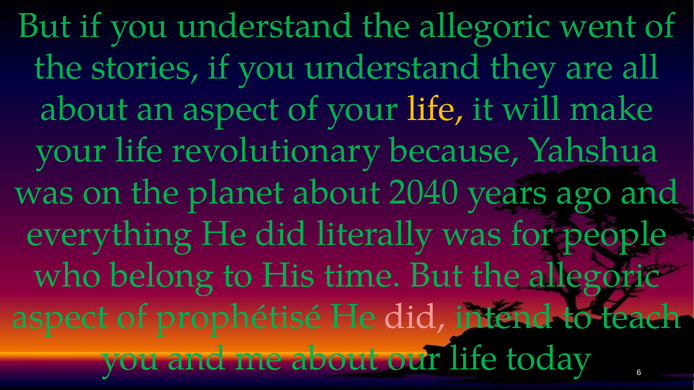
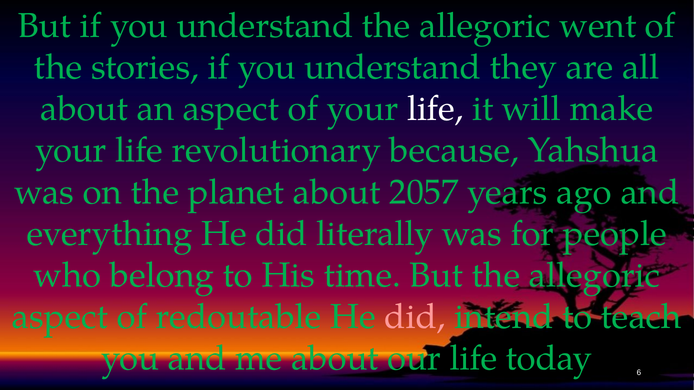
life colour: yellow -> white (435, 109)
2040: 2040 -> 2057 (424, 192)
prophétisé: prophétisé -> redoutable (239, 317)
